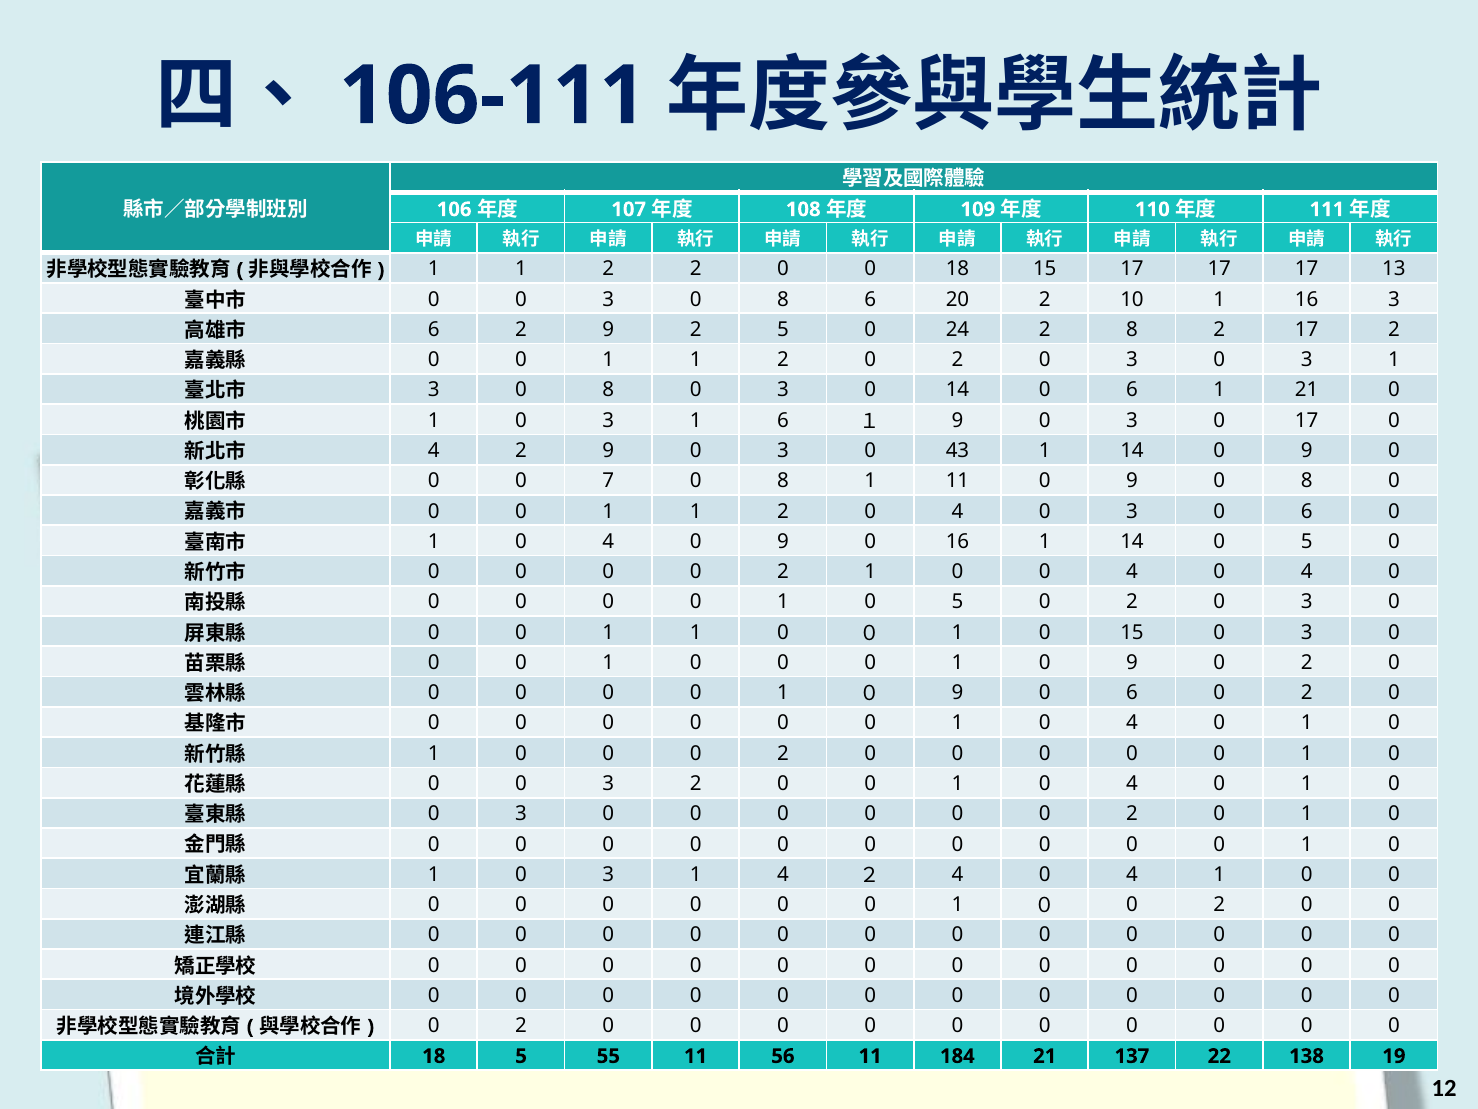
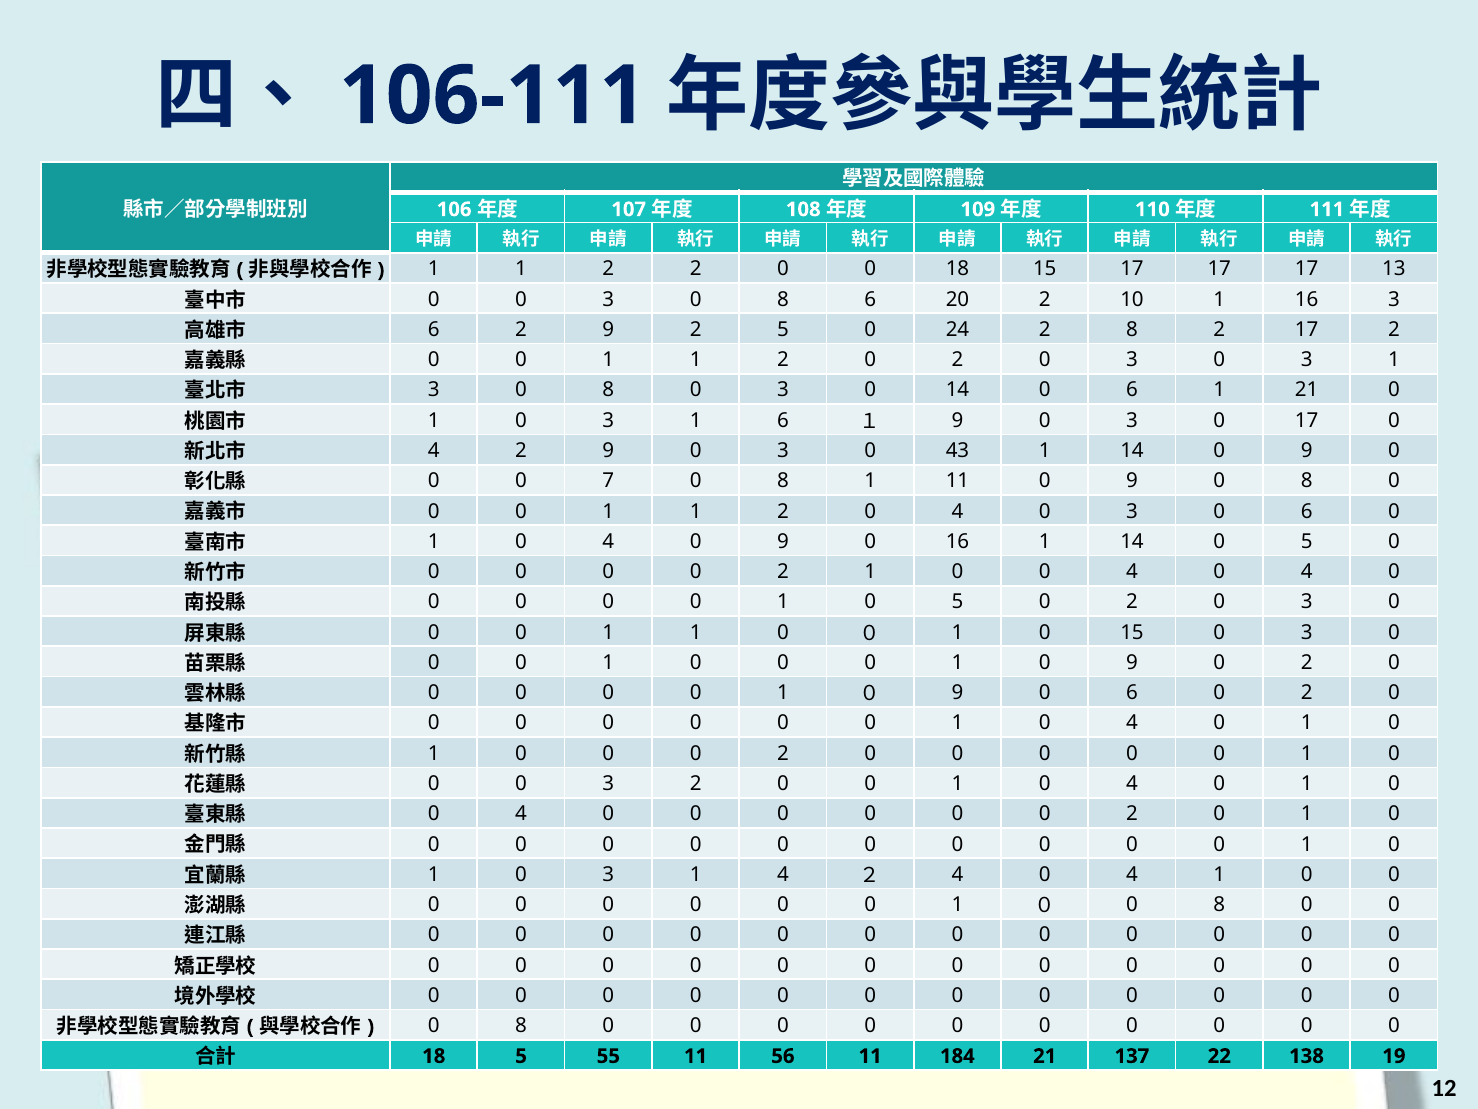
3: 3 -> 4 (521, 814)
０ 0 2: 2 -> 8 (1219, 904)
2: 2 -> 8 (521, 1025)
